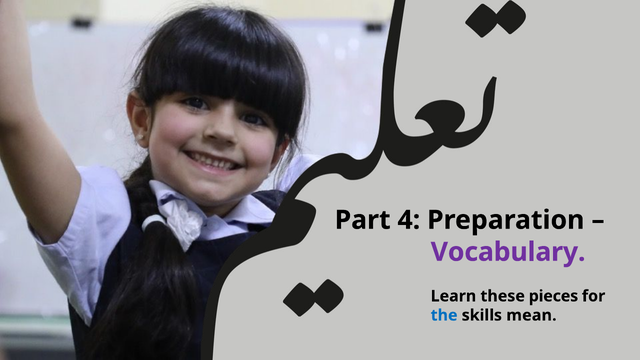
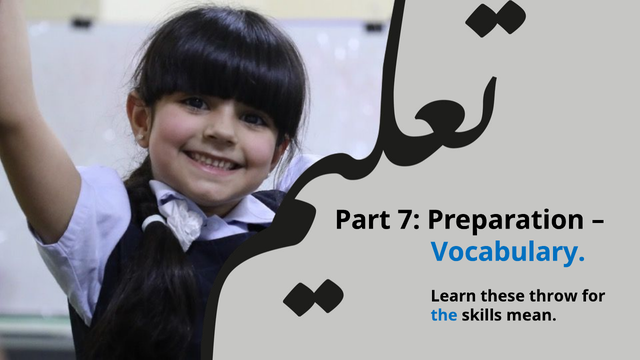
4: 4 -> 7 (409, 220)
Vocabulary colour: purple -> blue (508, 252)
pieces: pieces -> throw (553, 296)
